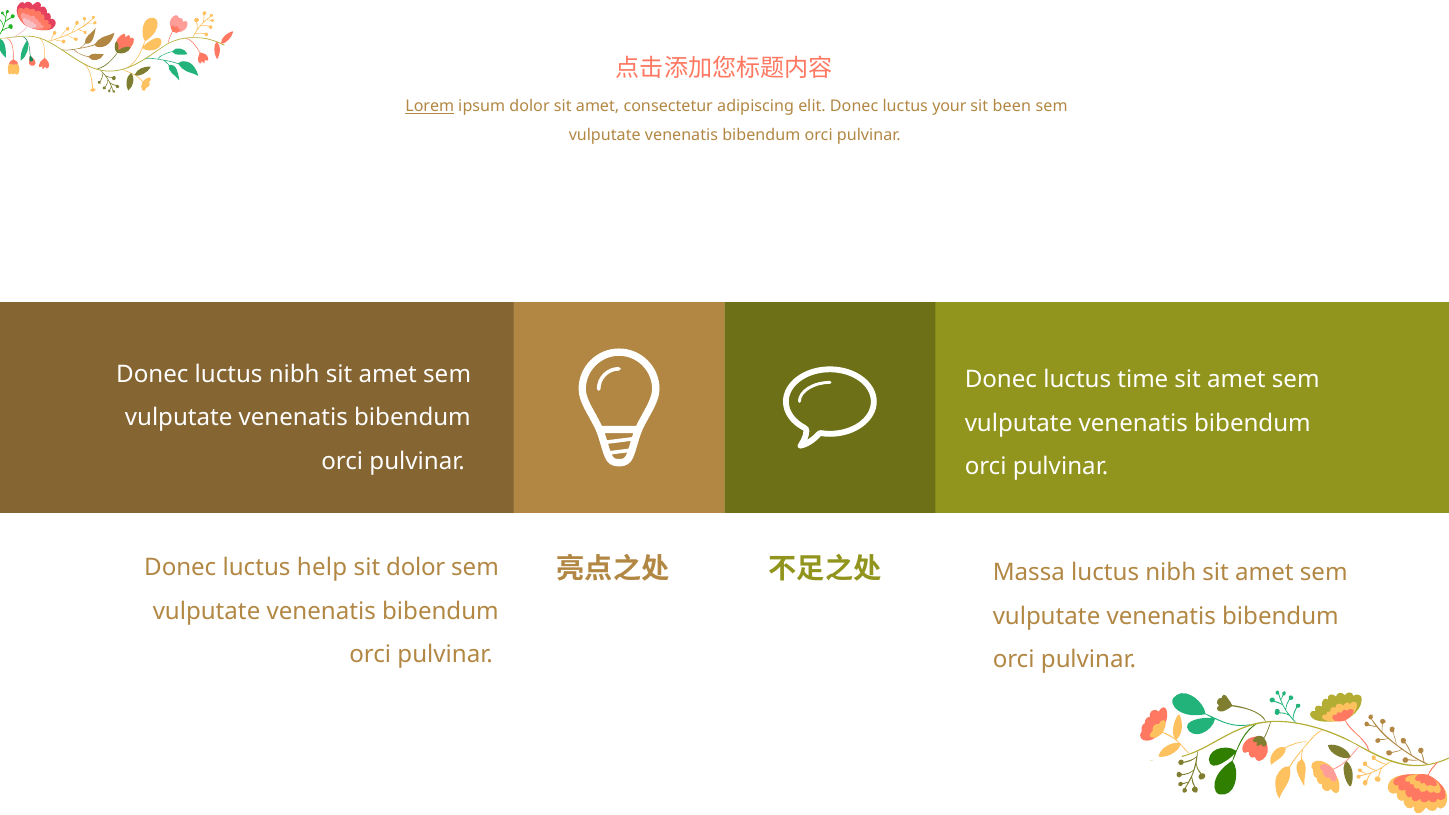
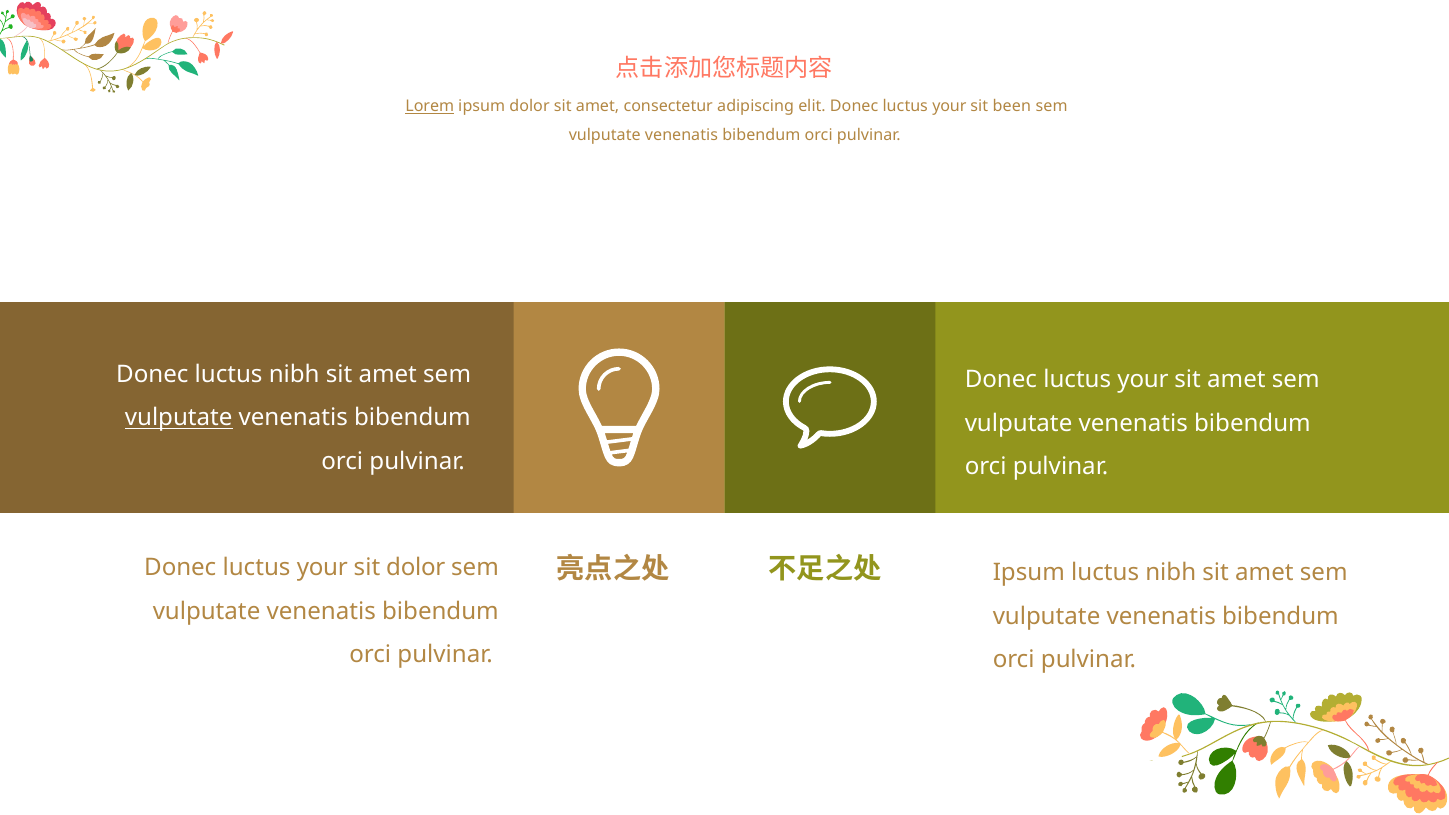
time: time -> your (1143, 380)
vulputate underline: none -> present (179, 418)
help: help -> your (322, 568)
Massa: Massa -> Ipsum (1029, 573)
